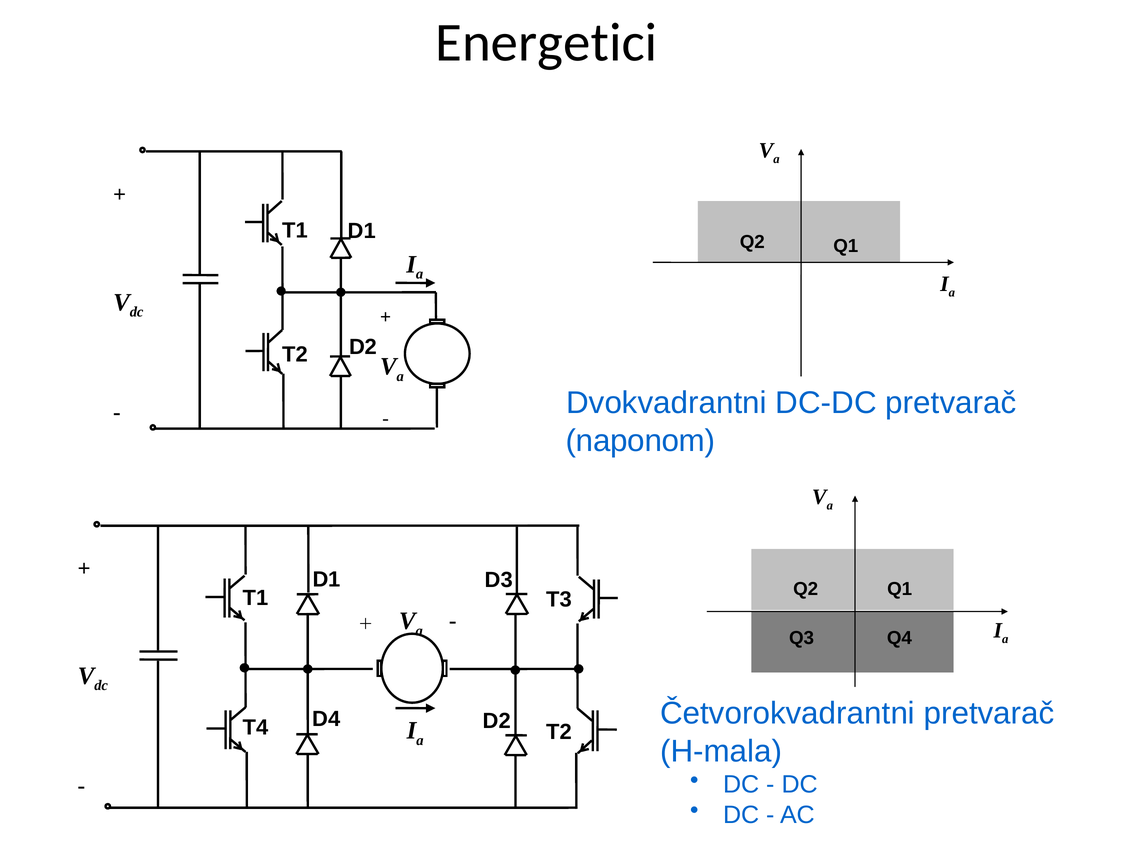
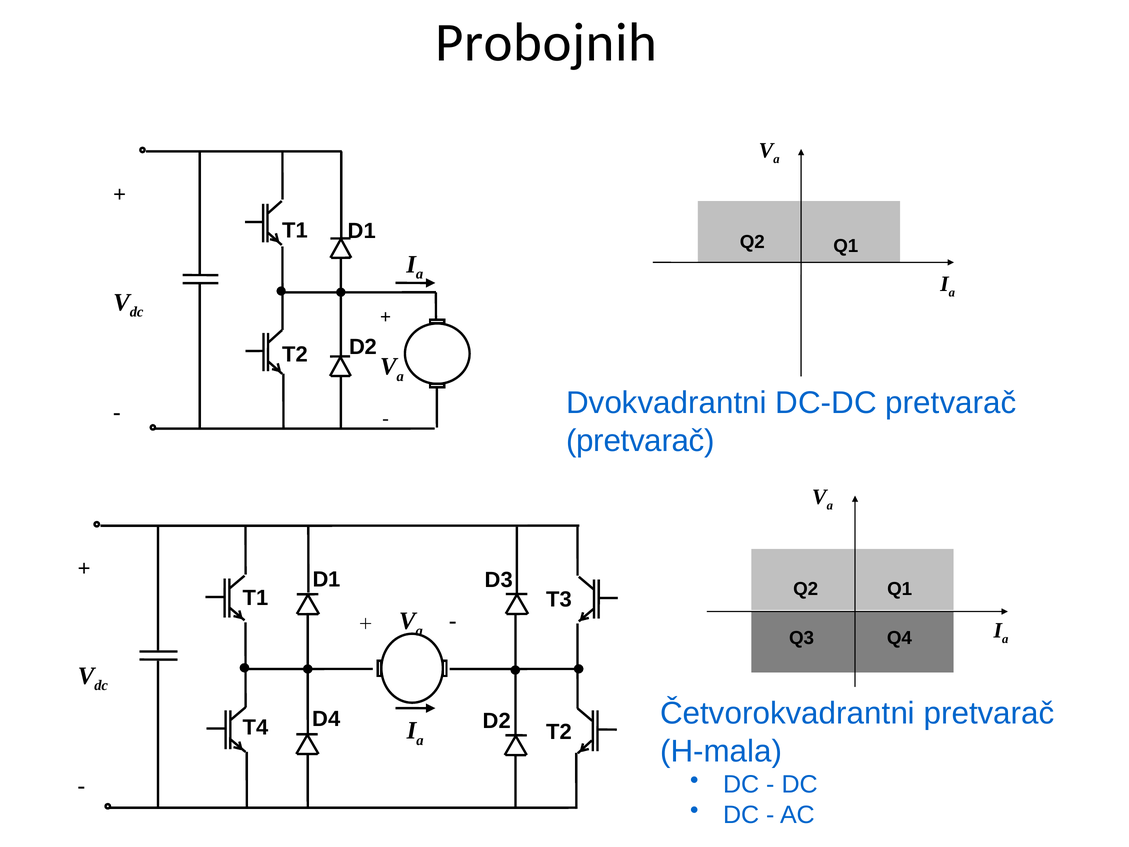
Energetici: Energetici -> Probojnih (546, 42)
naponom: naponom -> pretvarač (640, 441)
